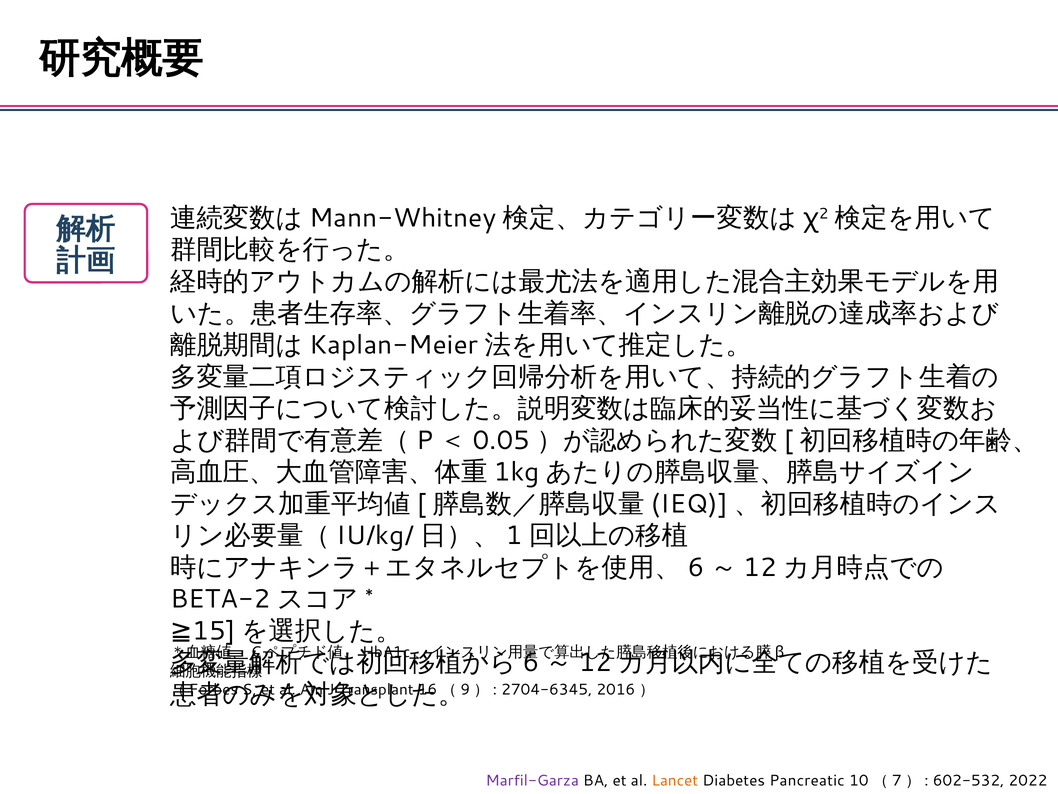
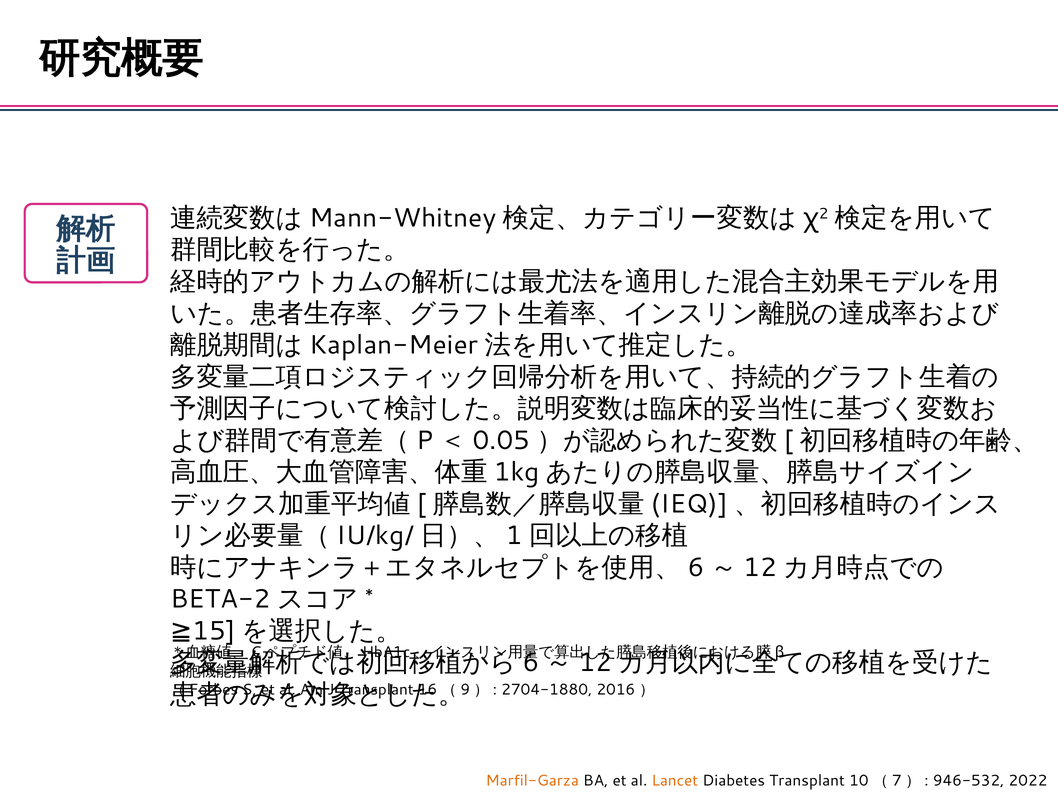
2704-6345: 2704-6345 -> 2704-1880 (547, 689)
Marfil-Garza colour: purple -> orange (532, 780)
Diabetes Pancreatic: Pancreatic -> Transplant (807, 780)
602-532: 602-532 -> 946-532 (969, 780)
